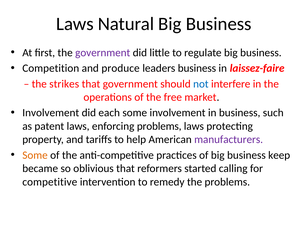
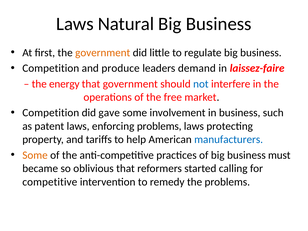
government colour: purple -> orange (103, 53)
leaders business: business -> demand (197, 68)
strikes: strikes -> energy (64, 84)
Involvement: Involvement -> Competition (51, 113)
each: each -> gave (109, 113)
manufacturers colour: purple -> blue (229, 140)
keep: keep -> must (279, 155)
